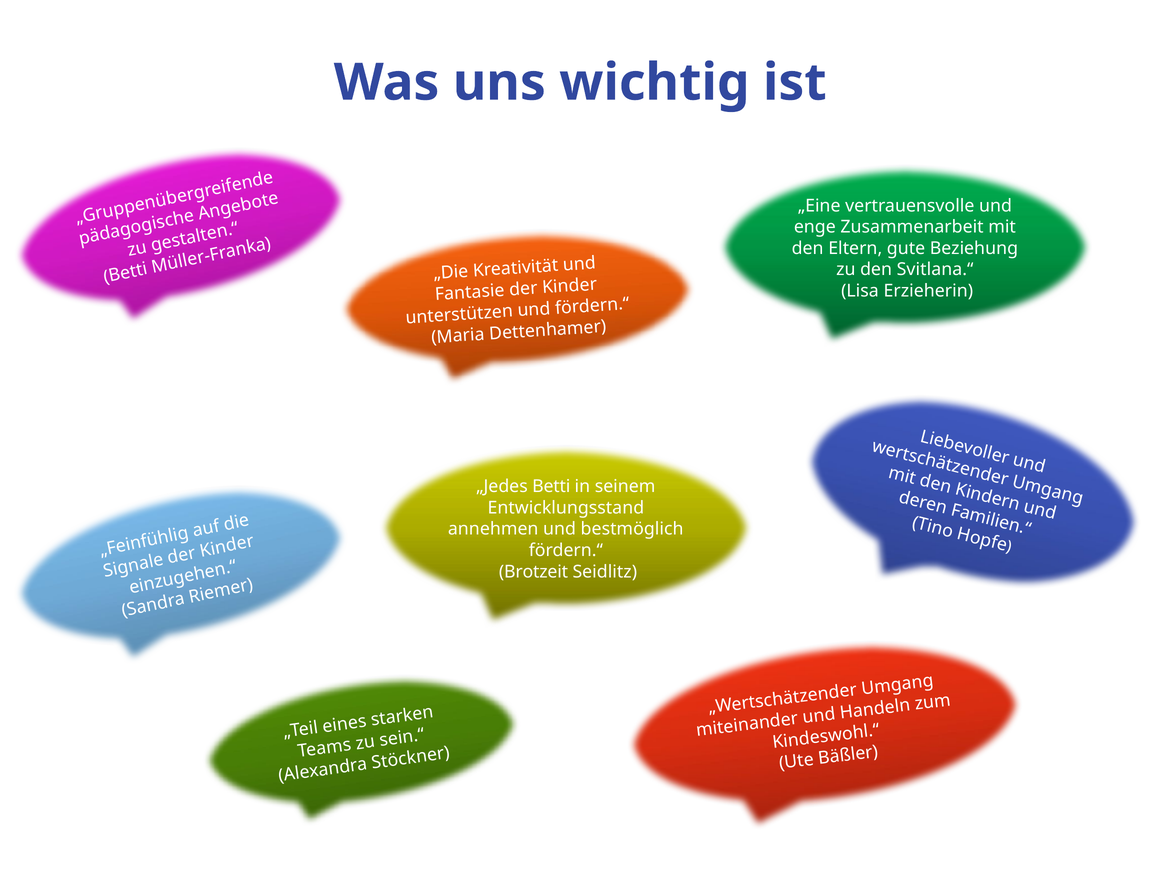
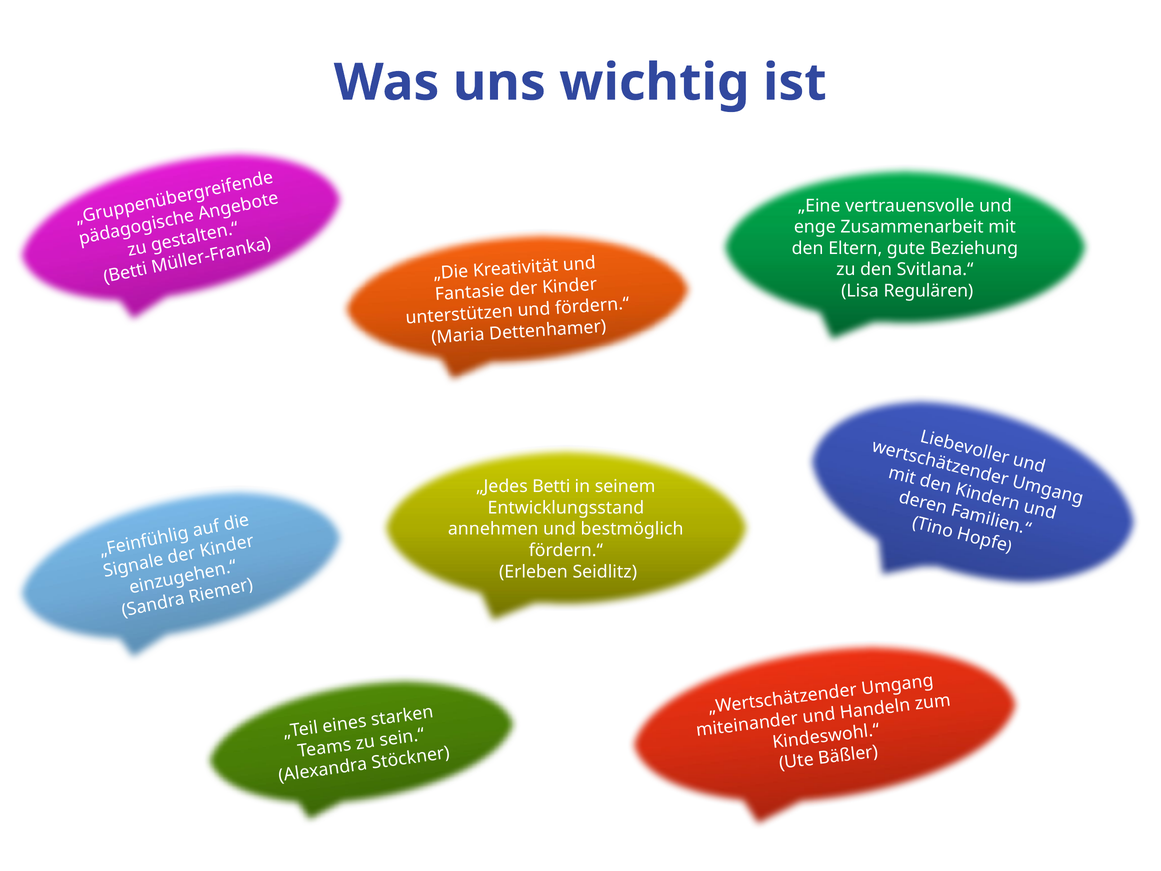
Erzieherin: Erzieherin -> Regulären (928, 291)
Brotzeit: Brotzeit -> Erleben (533, 571)
